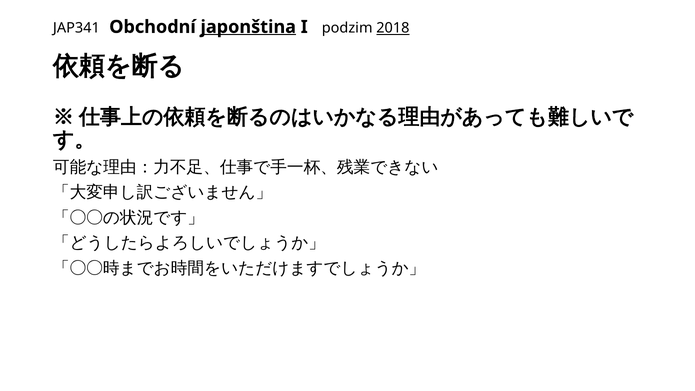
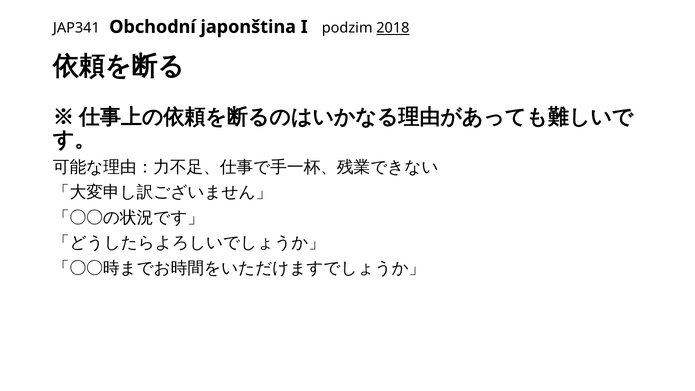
japonština underline: present -> none (248, 27)
